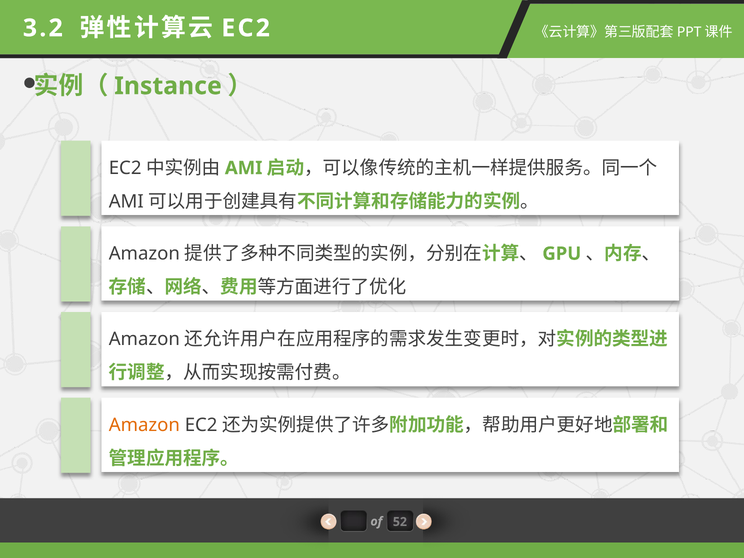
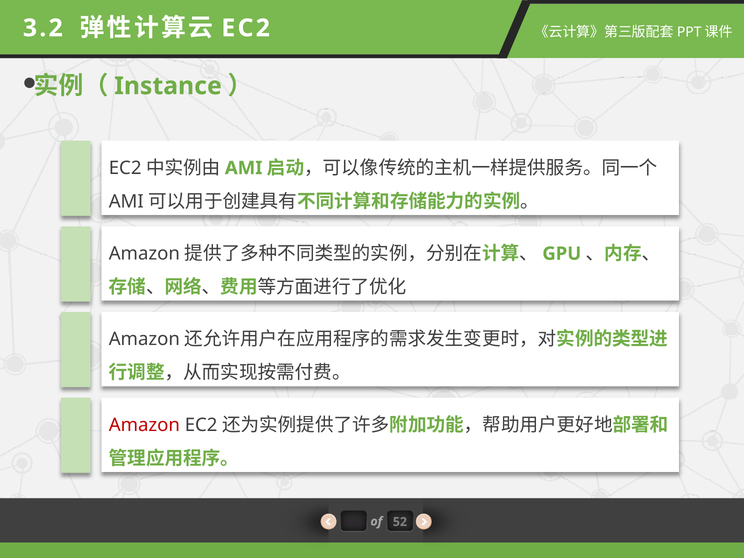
Amazon colour: orange -> red (144, 425)
